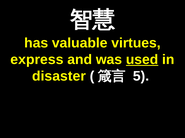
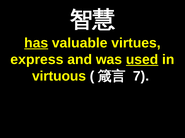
has underline: none -> present (36, 43)
disaster: disaster -> virtuous (59, 76)
5: 5 -> 7 (141, 76)
